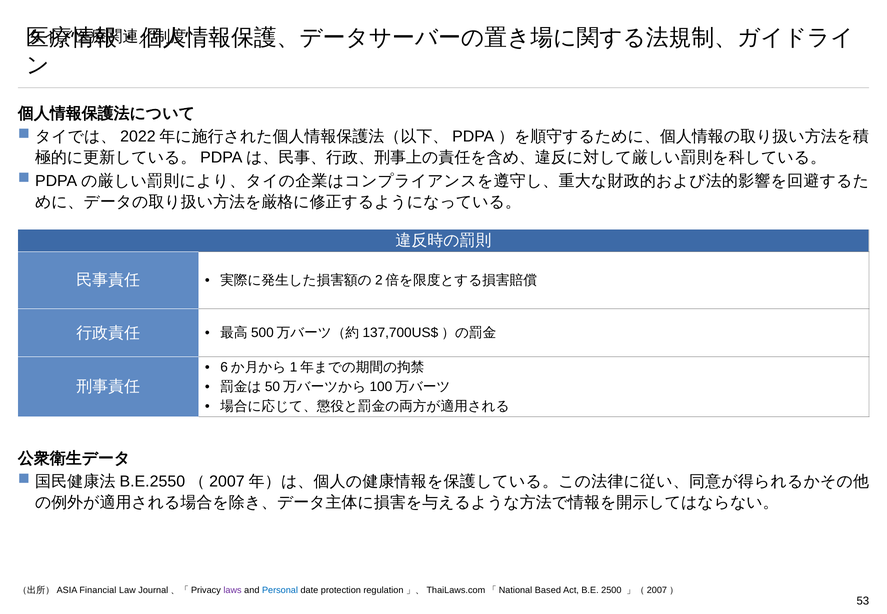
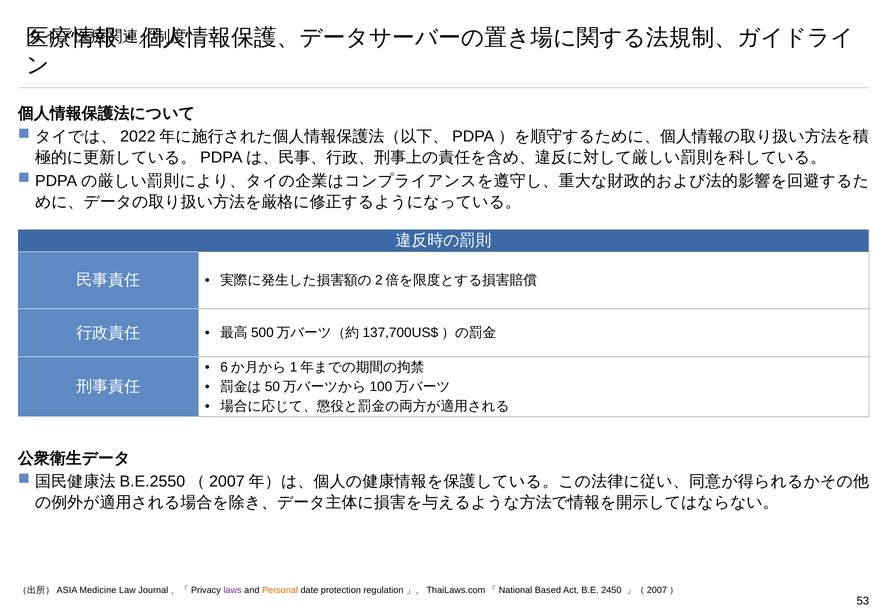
Financial: Financial -> Medicine (98, 590)
Personal colour: blue -> orange (280, 590)
2500: 2500 -> 2450 (611, 590)
